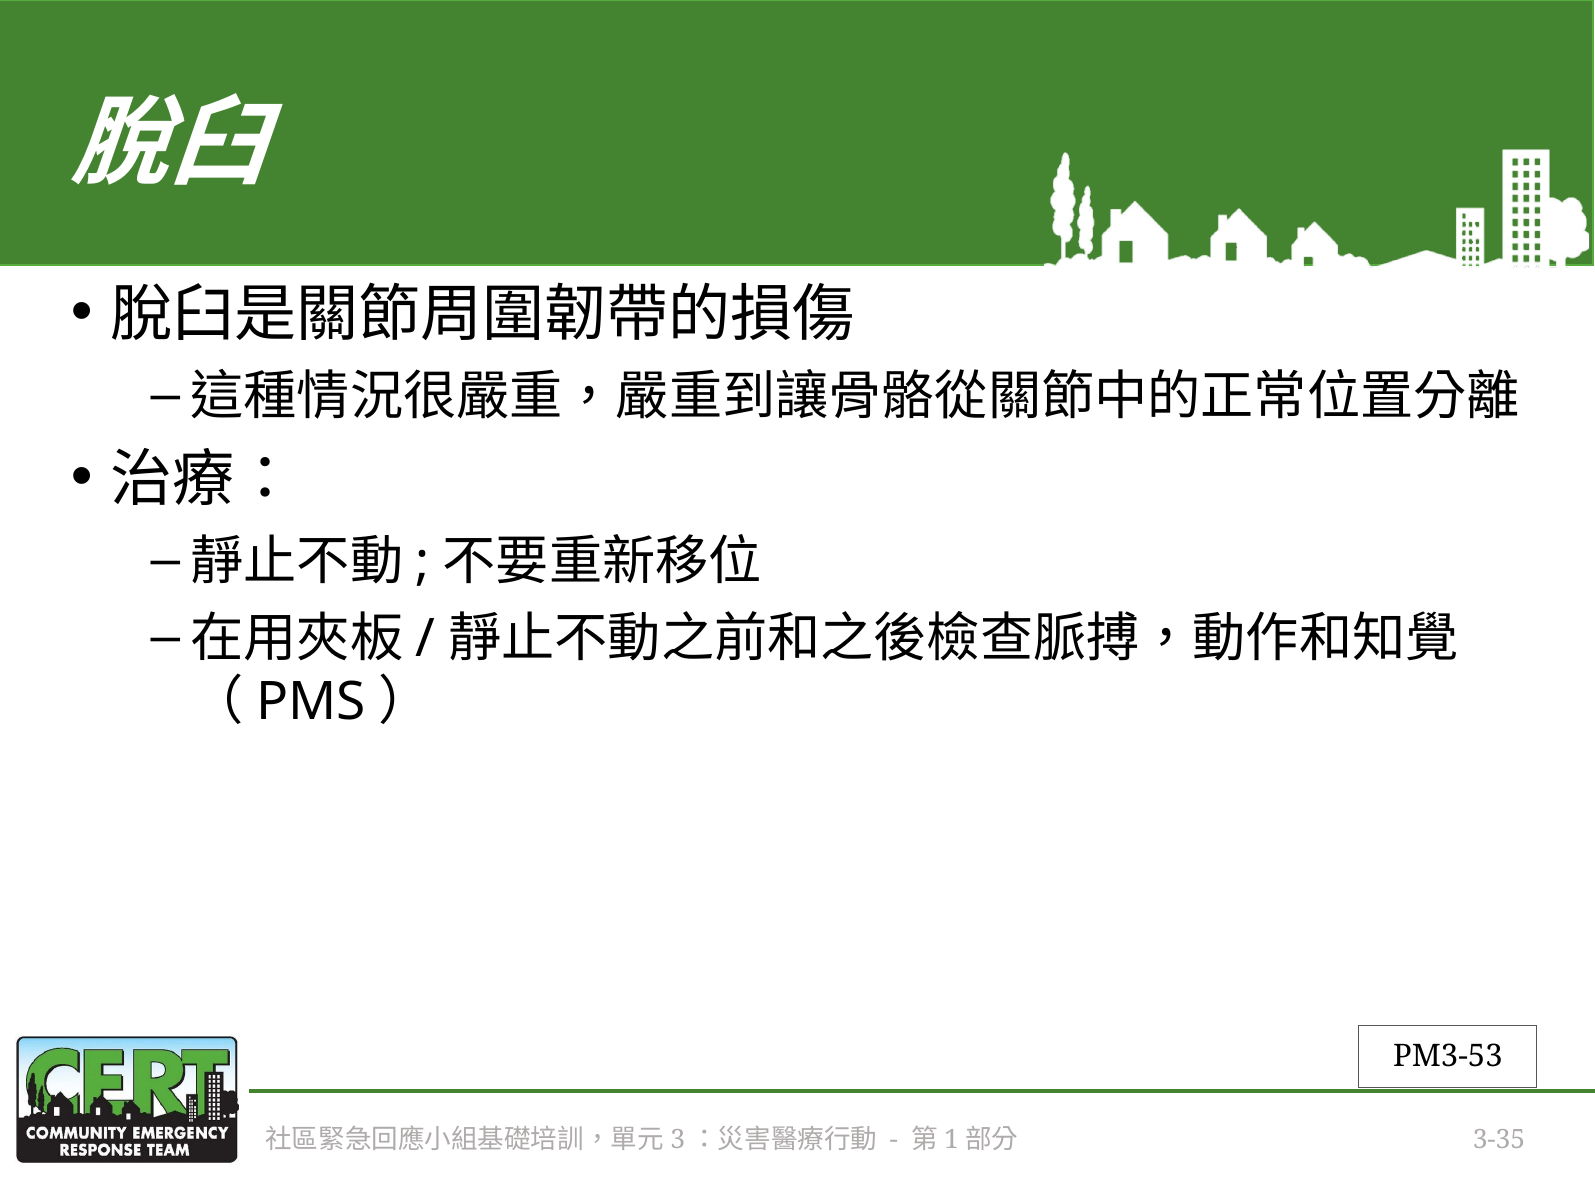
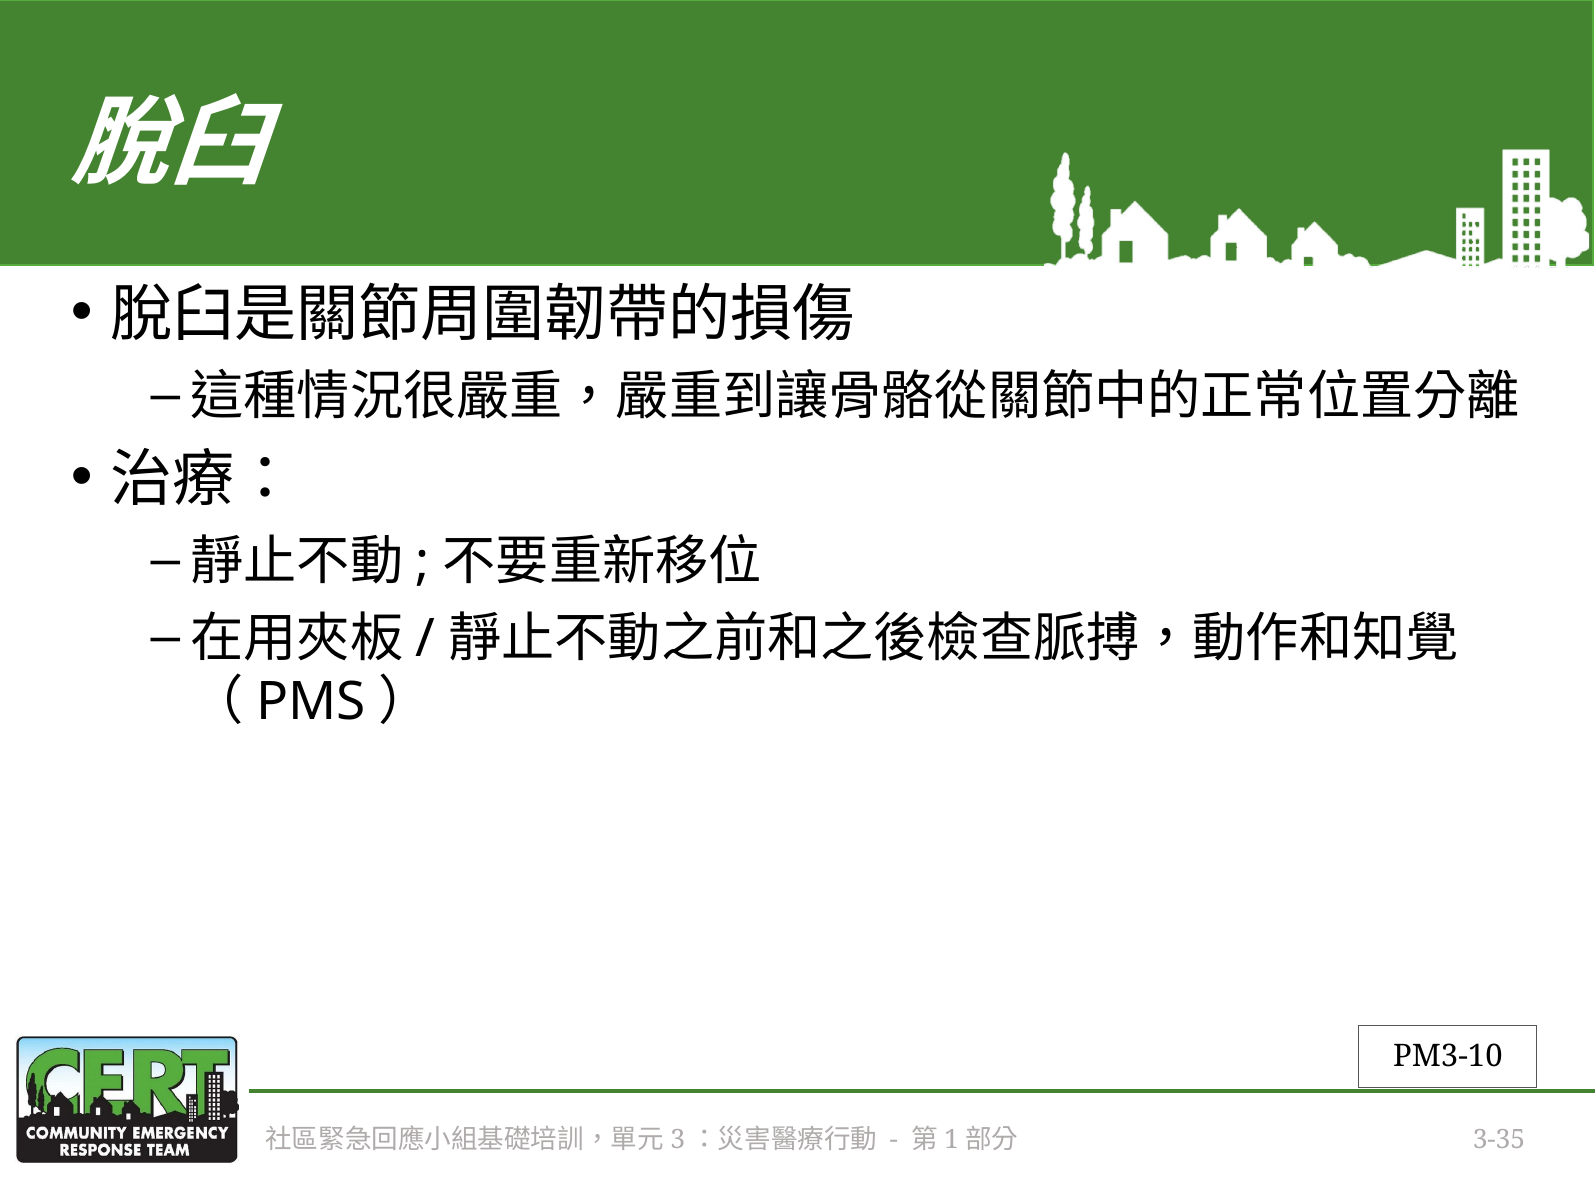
PM3-53: PM3-53 -> PM3-10 (1448, 1057)
